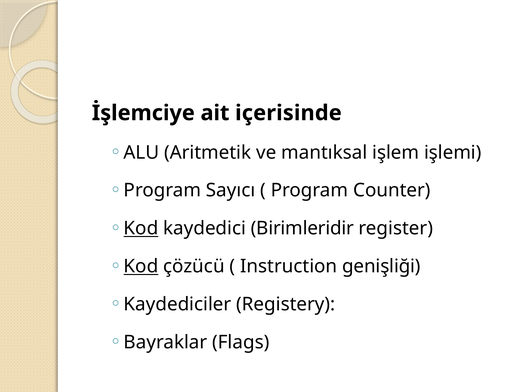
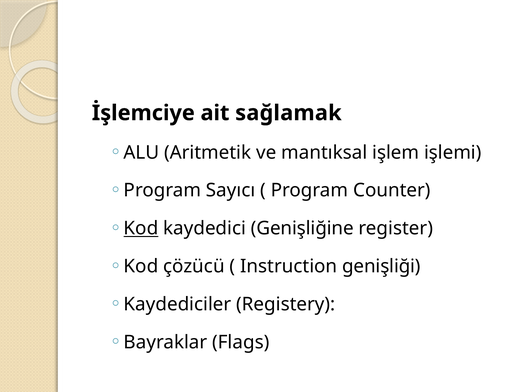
içerisinde: içerisinde -> sağlamak (288, 113)
Birimleridir: Birimleridir -> Genişliğine (302, 228)
Kod underline: present -> none (141, 266)
